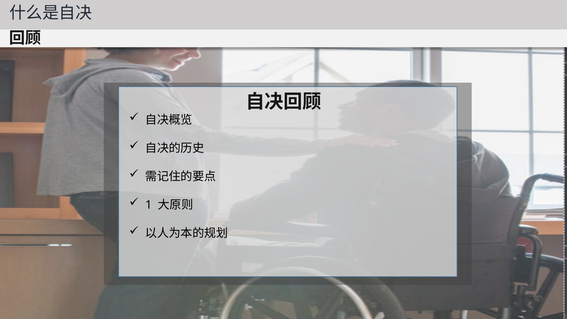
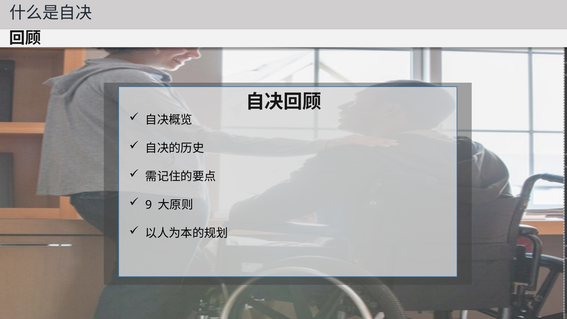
1: 1 -> 9 (149, 205)
